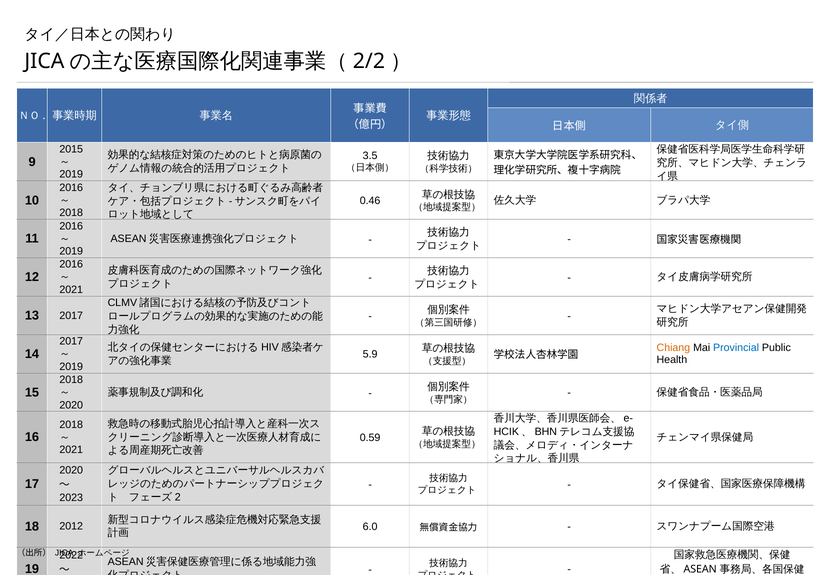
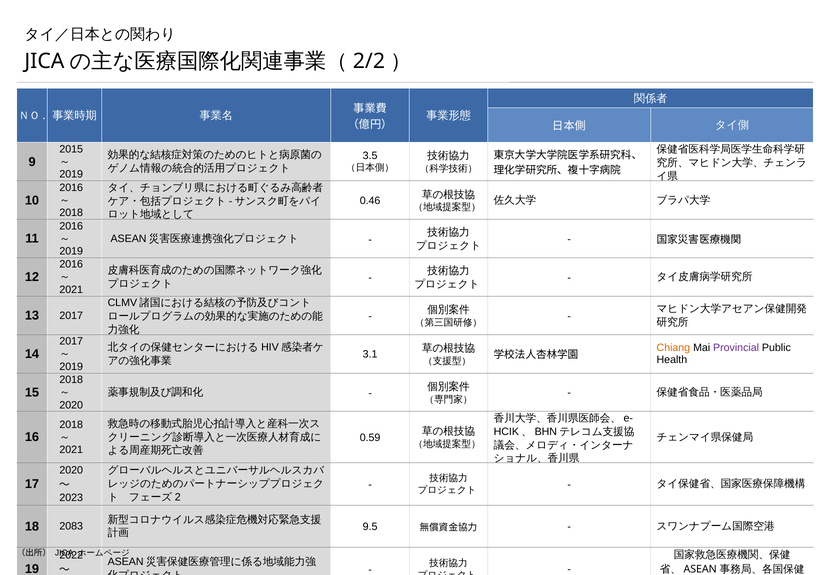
Provincial colour: blue -> purple (736, 348)
5.9: 5.9 -> 3.1 (370, 354)
2012: 2012 -> 2083 (71, 526)
6.0: 6.0 -> 9.5 (370, 526)
